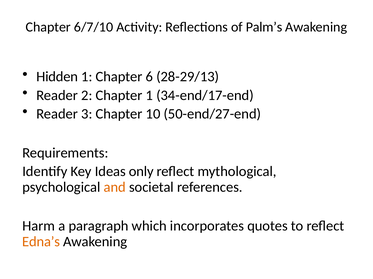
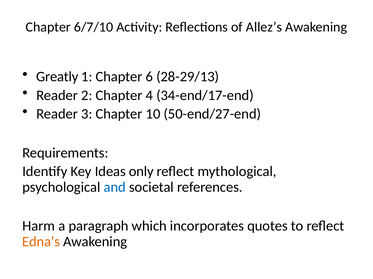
Palm’s: Palm’s -> Allez’s (264, 27)
Hidden: Hidden -> Greatly (57, 77)
Chapter 1: 1 -> 4 (149, 96)
and colour: orange -> blue (115, 188)
